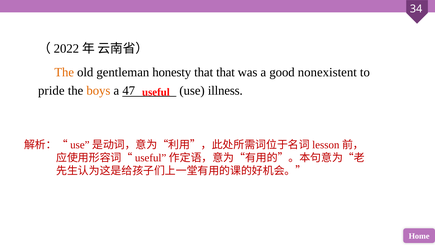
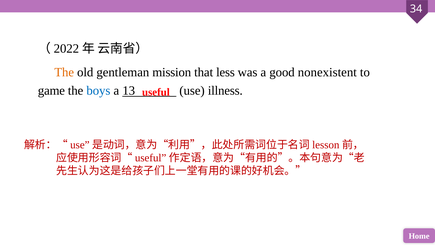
honesty: honesty -> mission (172, 72)
that that: that -> less (226, 72)
pride: pride -> game (51, 91)
boys colour: orange -> blue (98, 91)
47: 47 -> 13 (129, 91)
